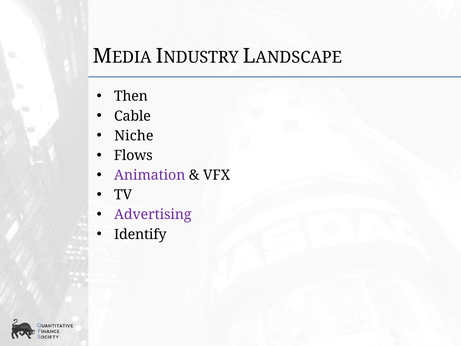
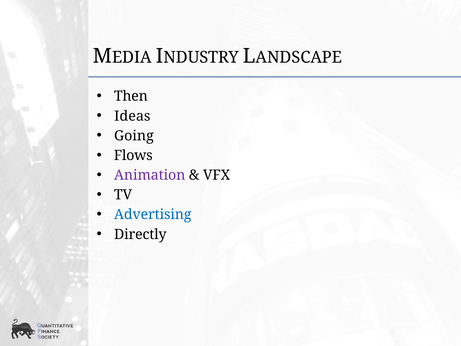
Cable: Cable -> Ideas (132, 116)
Niche: Niche -> Going (134, 136)
Advertising colour: purple -> blue (153, 214)
Identify: Identify -> Directly (140, 234)
